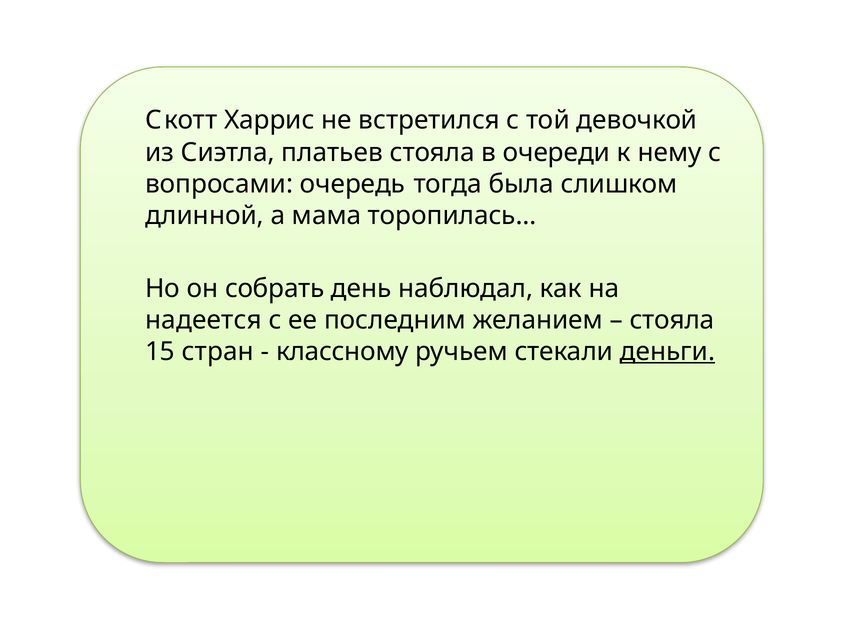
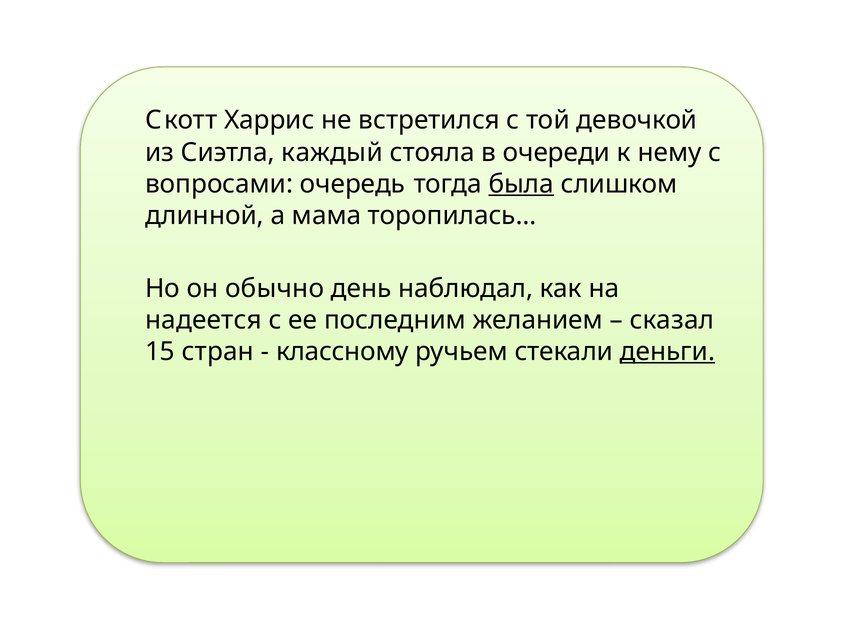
платьев: платьев -> каждый (332, 153)
была underline: none -> present (521, 184)
собрать: собрать -> обычно (275, 289)
стояла: стояла -> сказал (672, 320)
